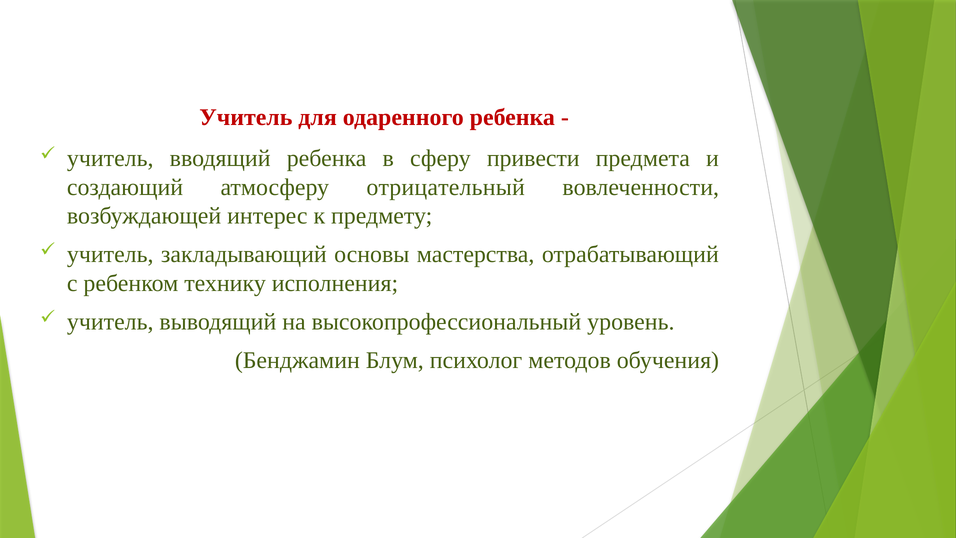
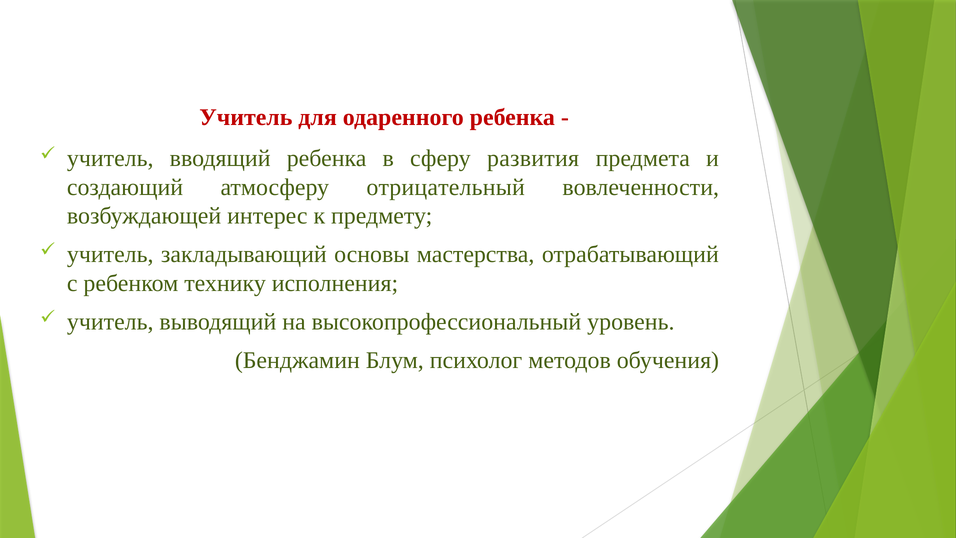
привести: привести -> развития (533, 158)
